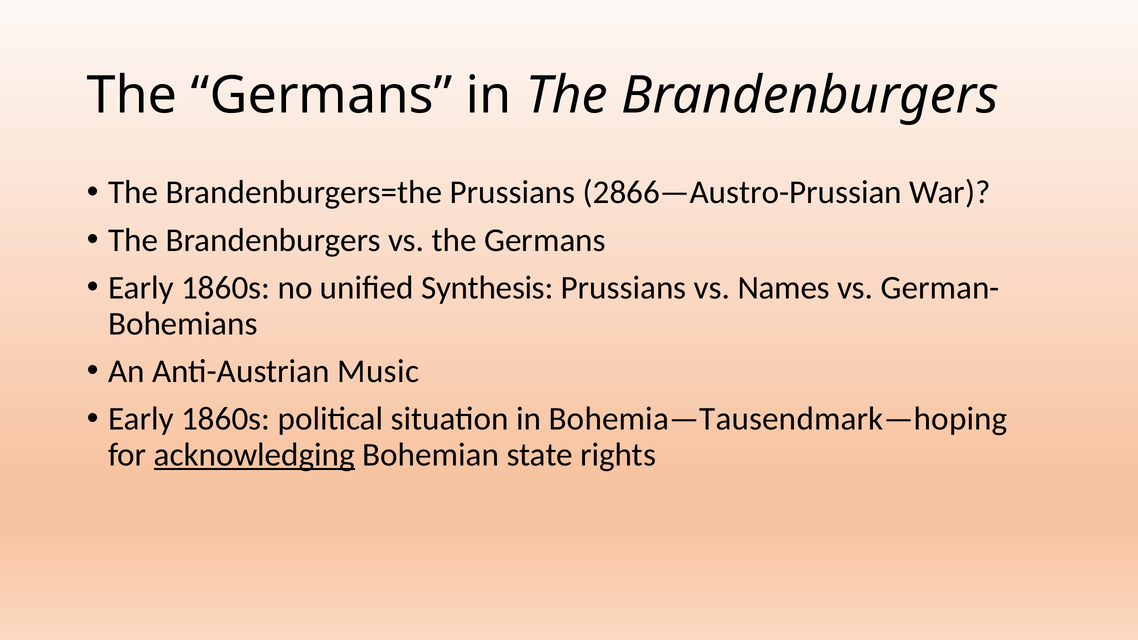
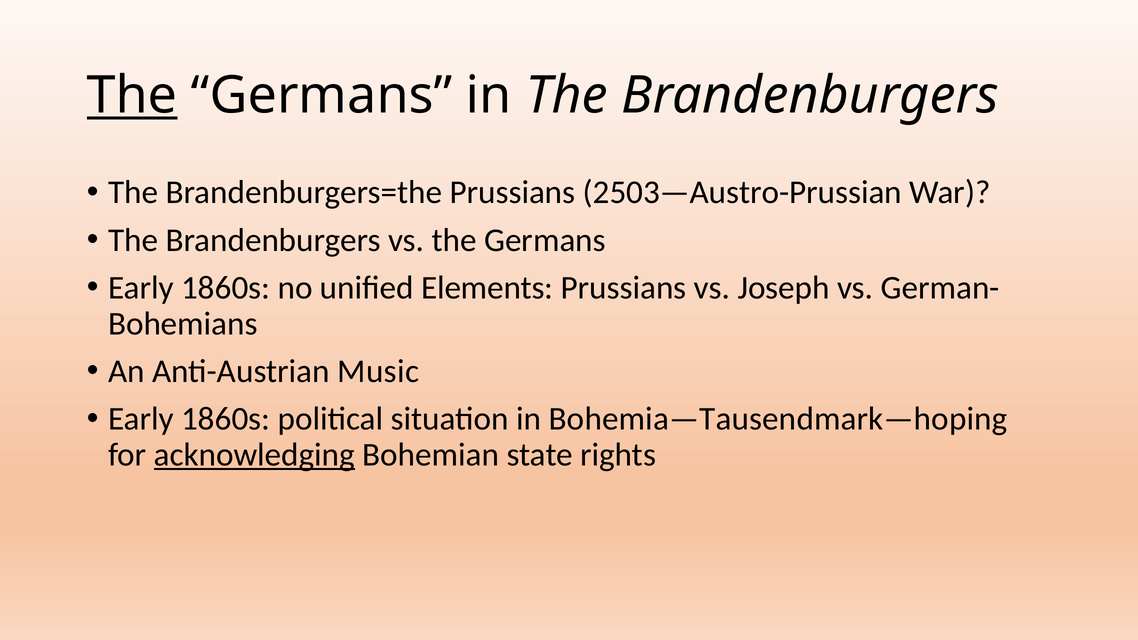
The underline: none -> present (132, 96)
2866—Austro-Prussian: 2866—Austro-Prussian -> 2503—Austro-Prussian (742, 192)
Synthesis: Synthesis -> Elements (487, 288)
Names: Names -> Joseph (784, 288)
